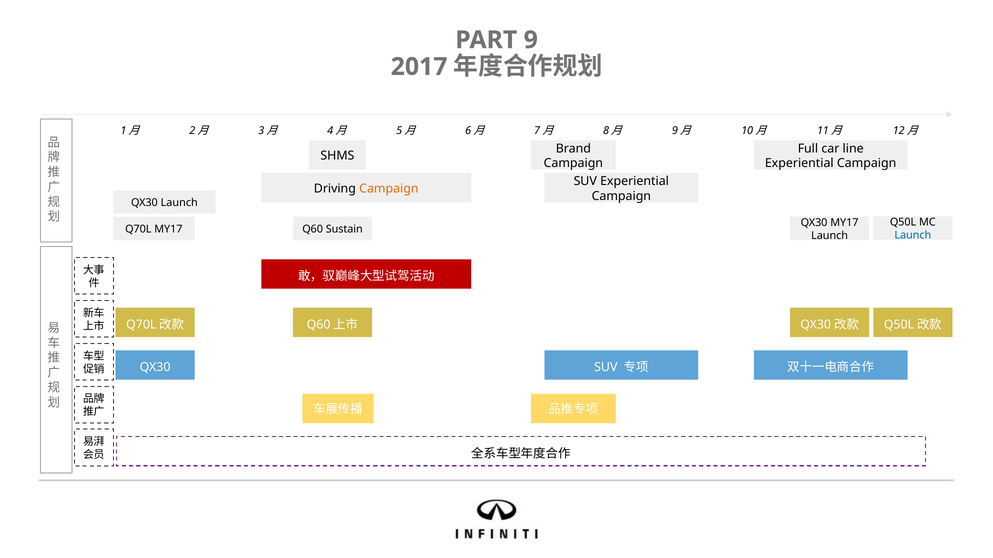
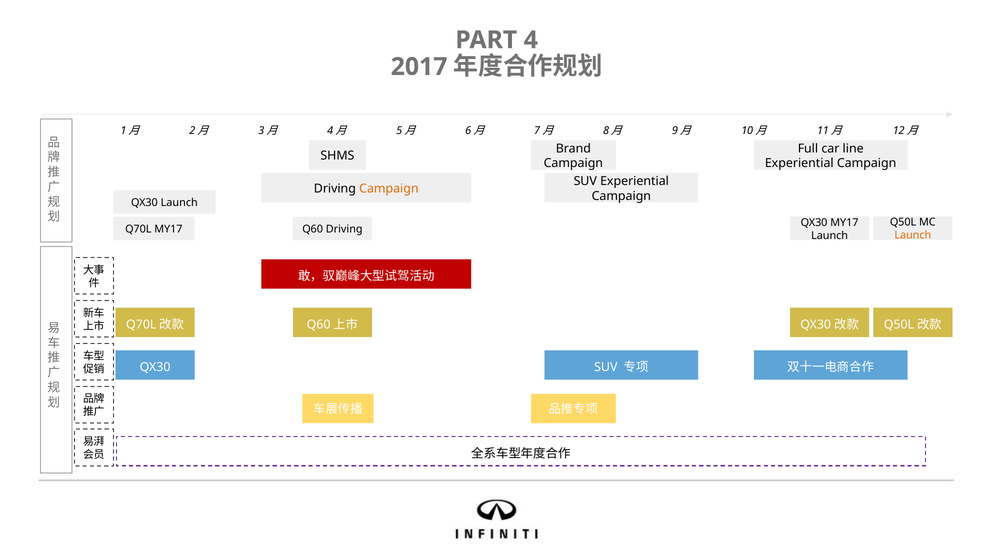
9: 9 -> 4 (531, 40)
Q60 Sustain: Sustain -> Driving (344, 230)
Launch colour: blue -> orange (913, 236)
